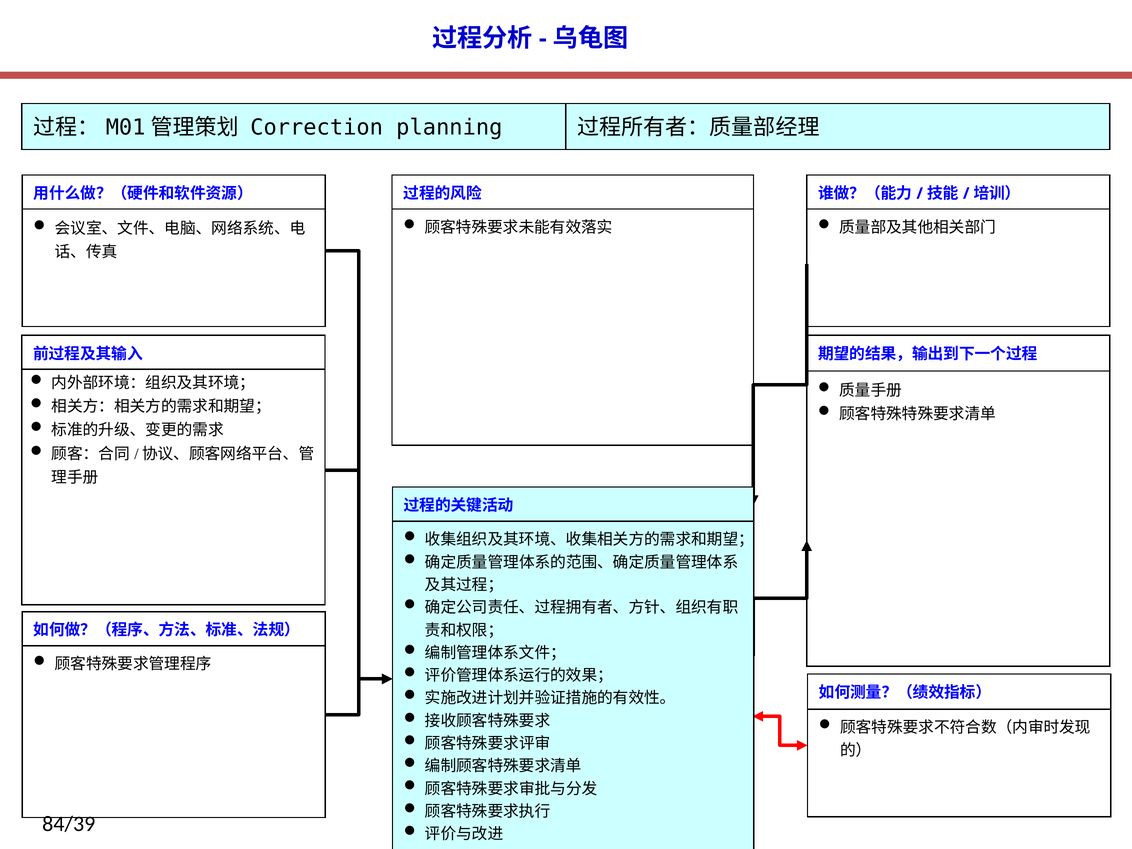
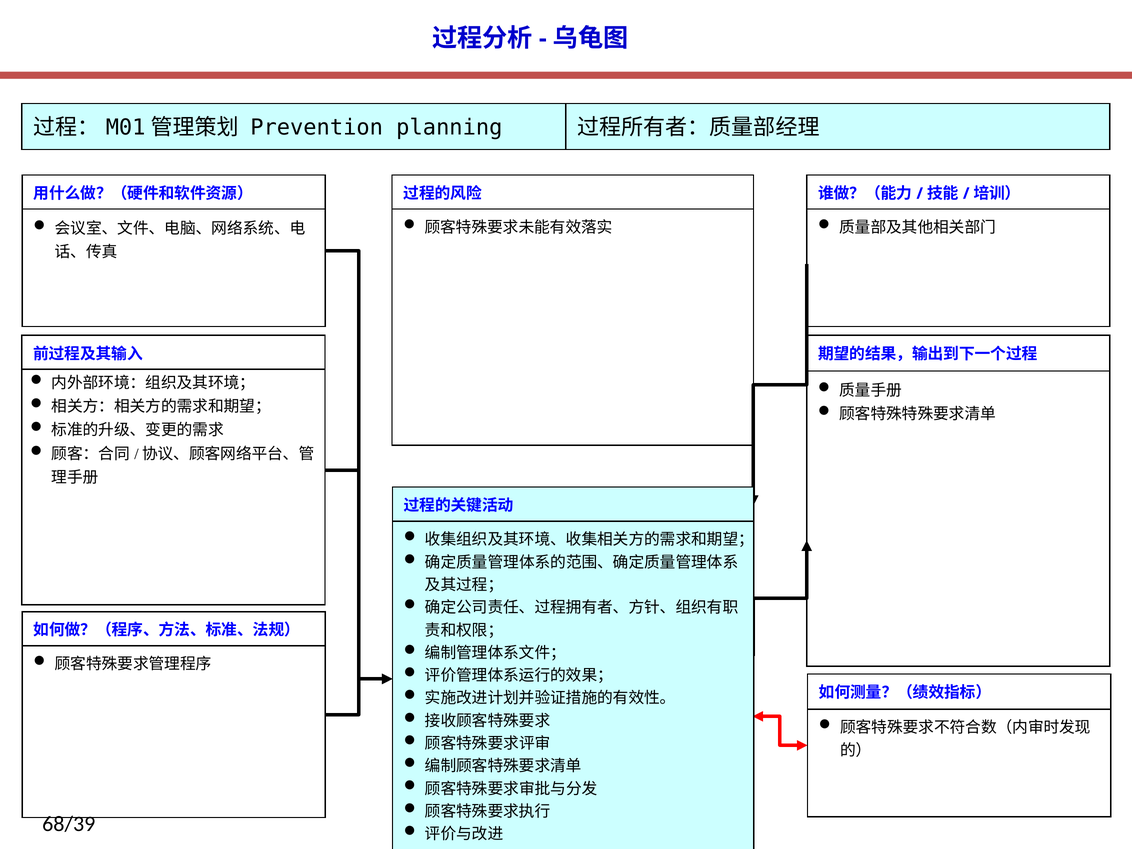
Correction: Correction -> Prevention (317, 128)
84/39: 84/39 -> 68/39 (69, 824)
